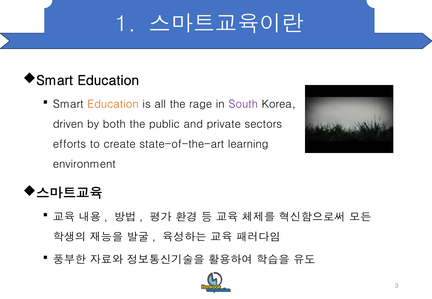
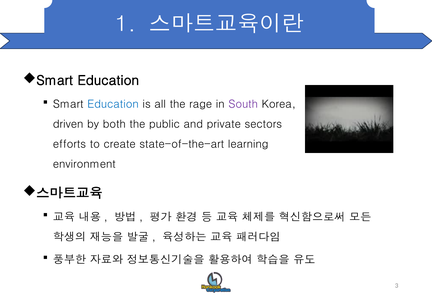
Education colour: orange -> blue (113, 104)
